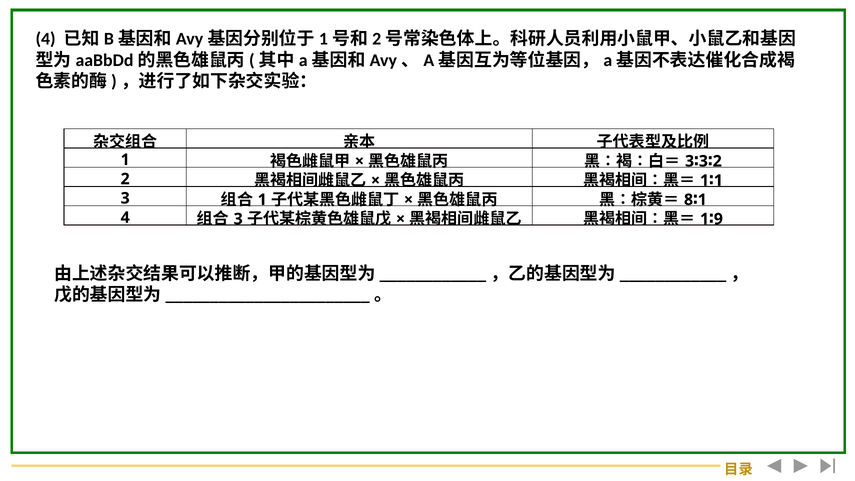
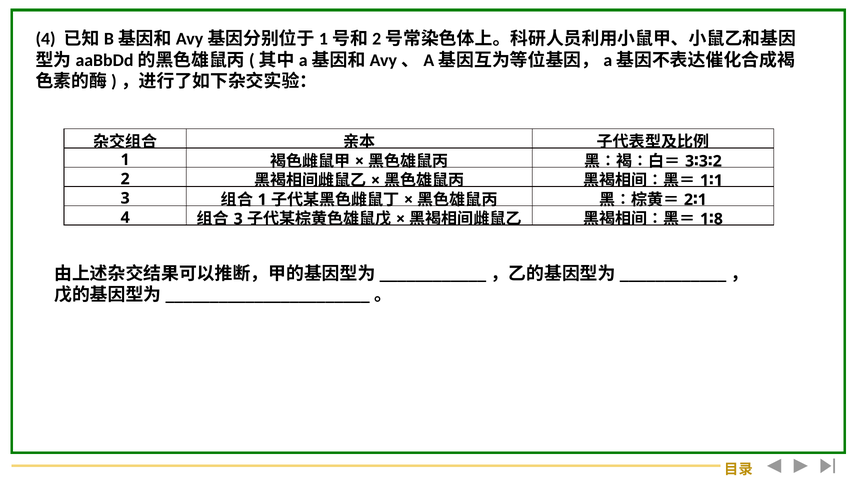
8: 8 -> 2 (689, 200)
9: 9 -> 8 (718, 219)
